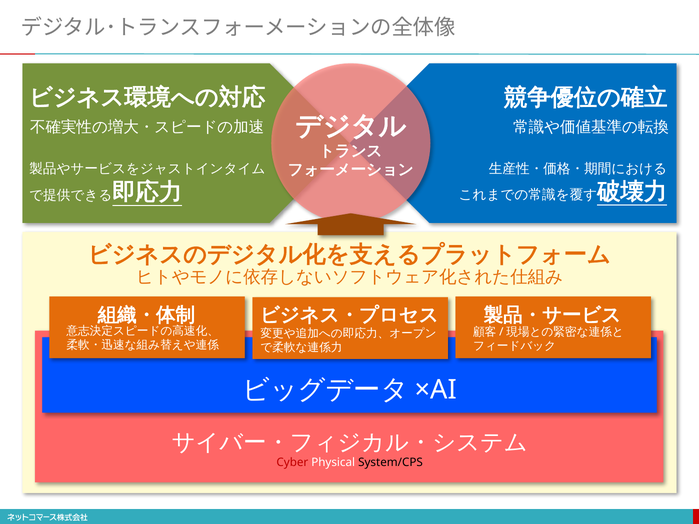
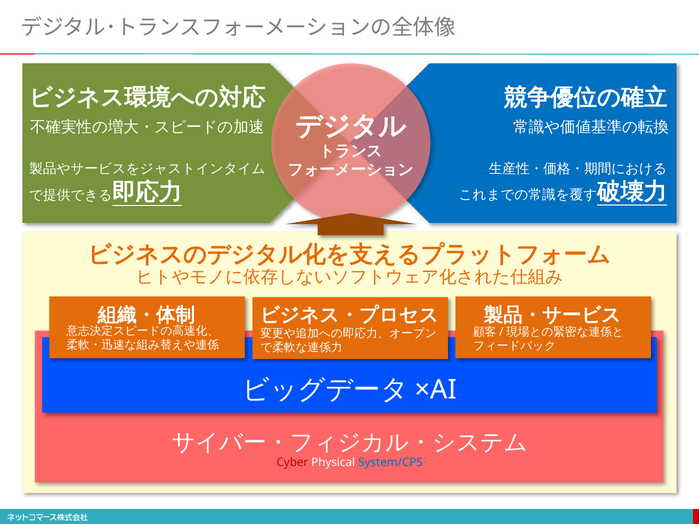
System/CPS colour: black -> blue (390, 463)
